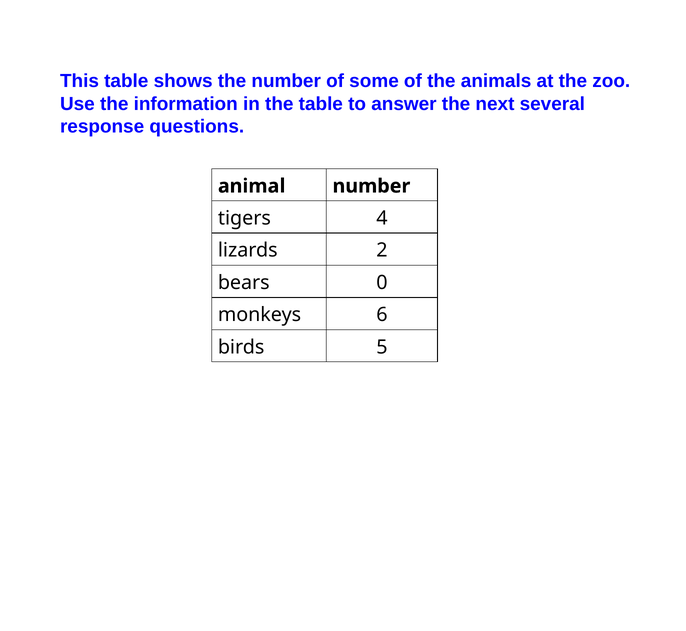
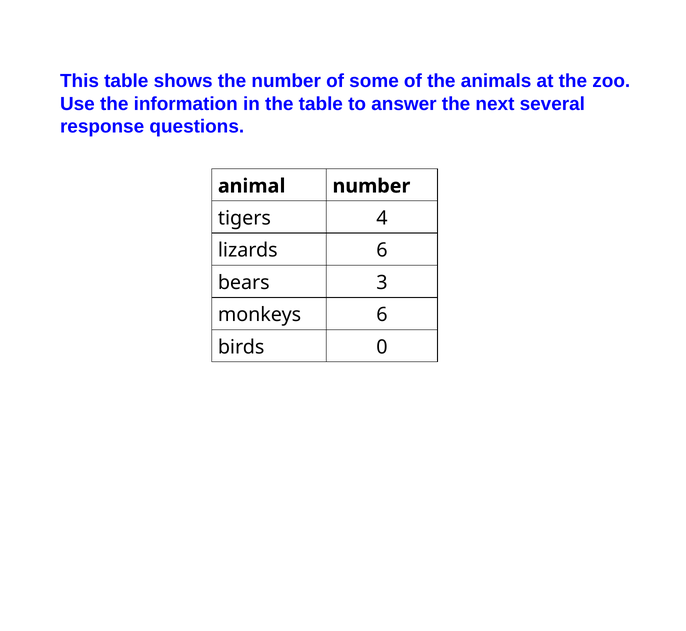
lizards 2: 2 -> 6 (382, 251)
0: 0 -> 3 (382, 283)
5: 5 -> 0 (382, 347)
